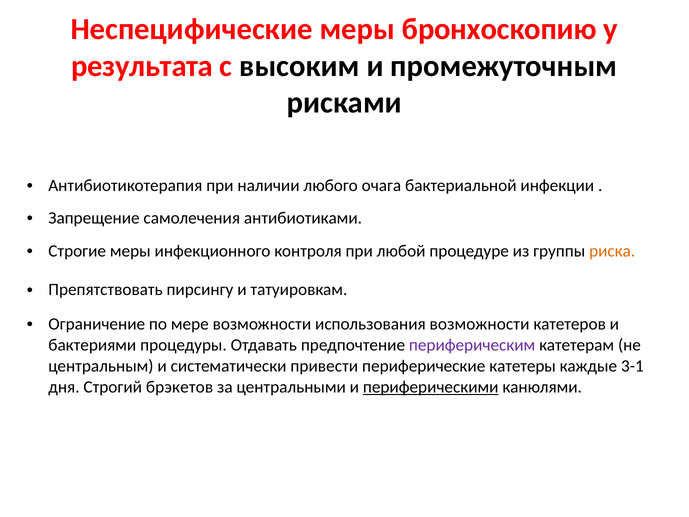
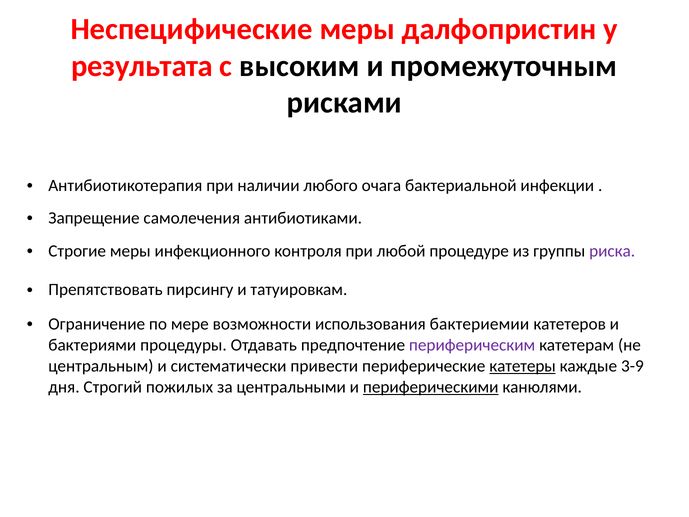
бронхоскопию: бронхоскопию -> далфопристин (499, 29)
риска colour: orange -> purple (612, 251)
использования возможности: возможности -> бактериемии (479, 324)
катетеры underline: none -> present (523, 366)
3-1: 3-1 -> 3-9 (632, 366)
брэкетов: брэкетов -> пожилых (180, 387)
